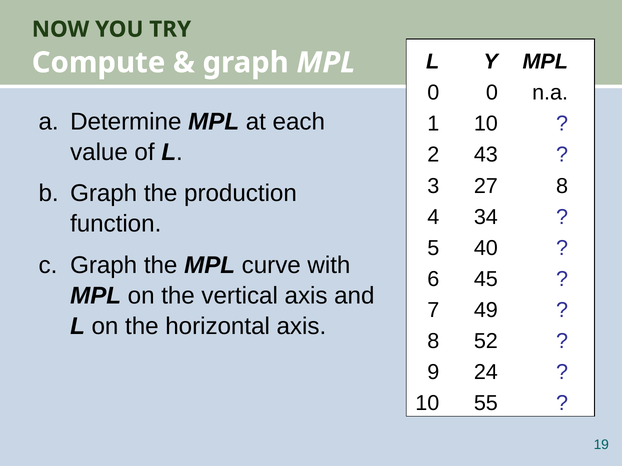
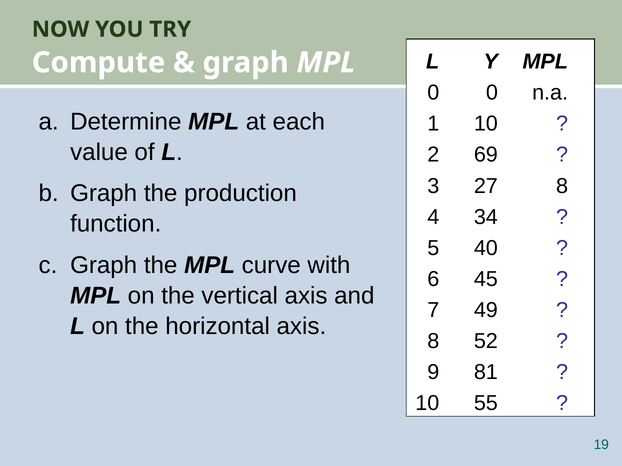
43: 43 -> 69 (486, 155)
24: 24 -> 81 (486, 373)
